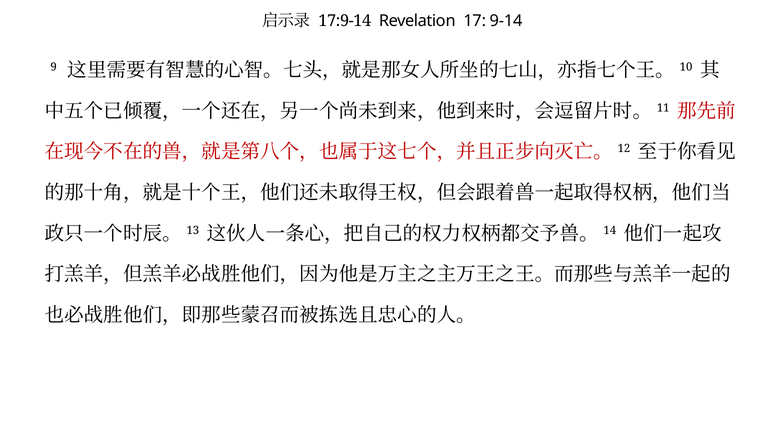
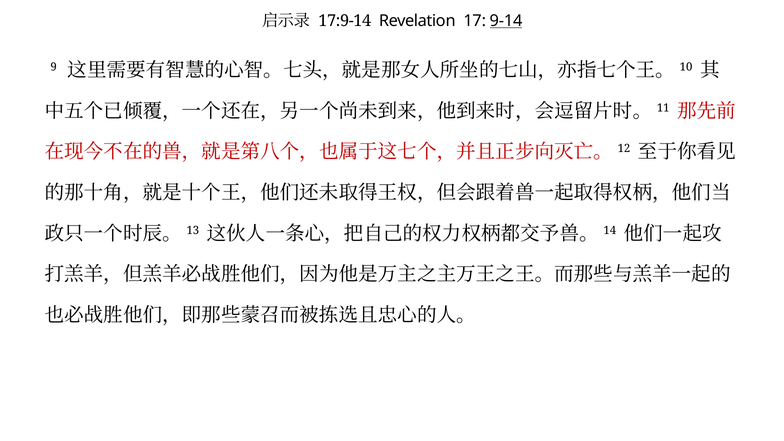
9-14 underline: none -> present (506, 21)
